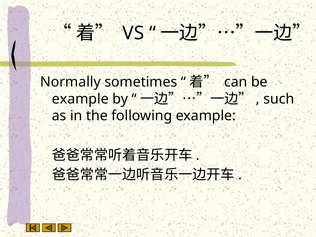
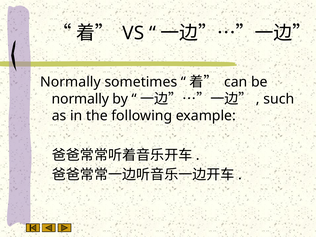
example: example -> normally (80, 99)
